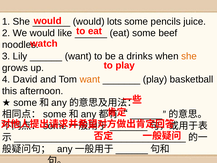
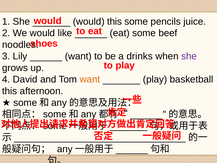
would lots: lots -> this (115, 21)
watch: watch -> shoes (44, 44)
she colour: orange -> purple (189, 56)
